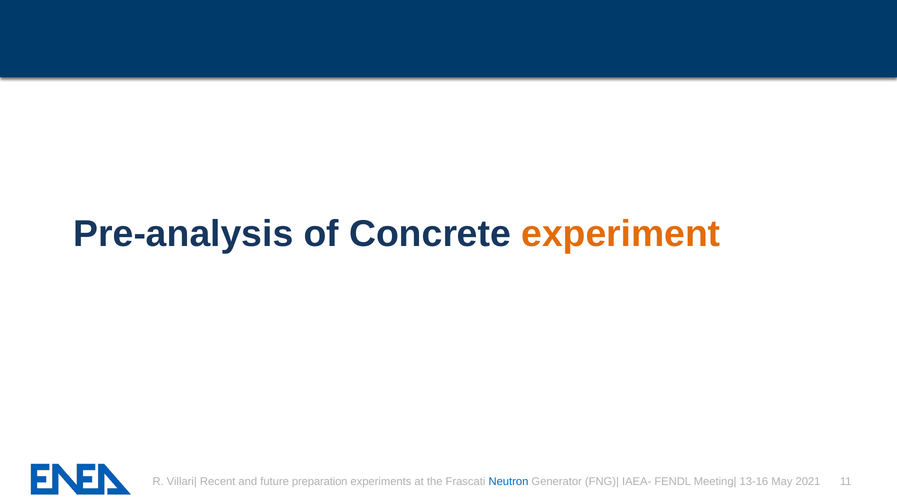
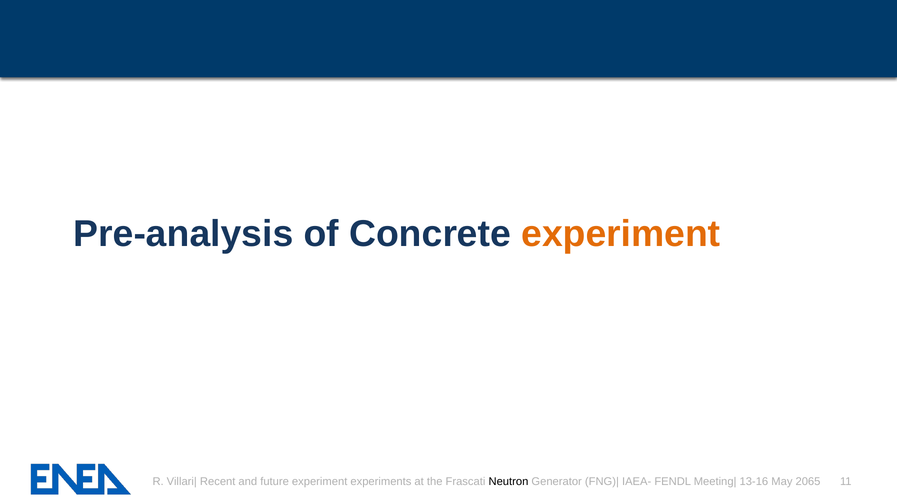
future preparation: preparation -> experiment (320, 482)
Neutron colour: blue -> black (508, 482)
2021: 2021 -> 2065 (808, 482)
